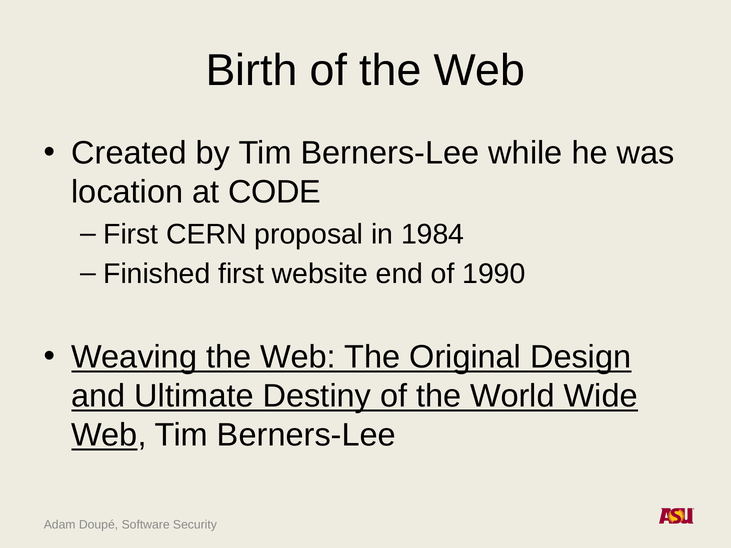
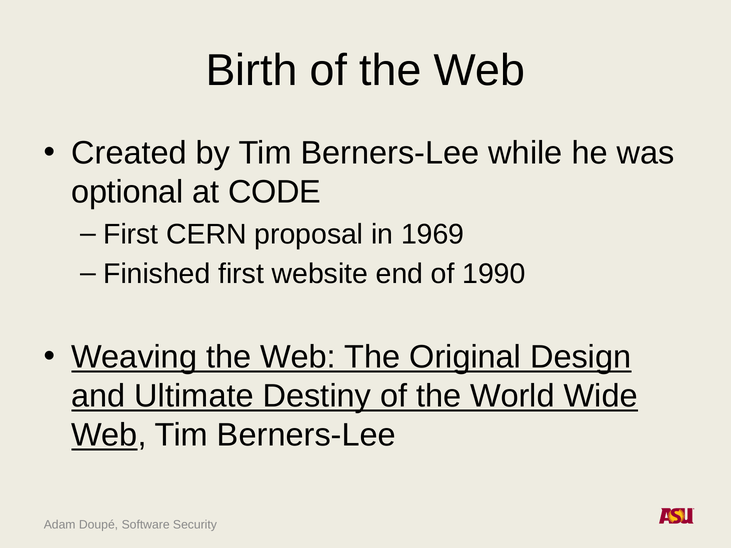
location: location -> optional (127, 192)
1984: 1984 -> 1969 (433, 234)
